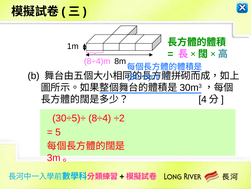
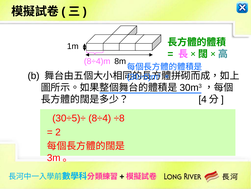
÷2: ÷2 -> ÷8 (119, 118)
5: 5 -> 2 (58, 132)
